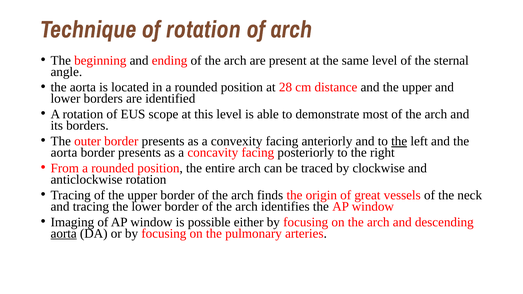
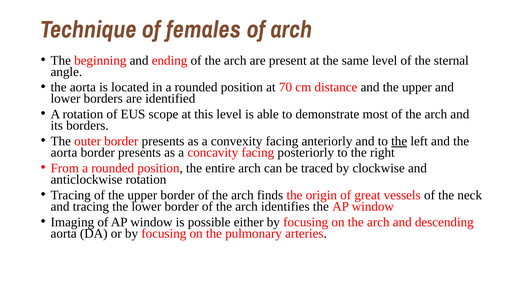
of rotation: rotation -> females (203, 30)
28: 28 -> 70 (286, 87)
aorta underline: present -> none (64, 234)
